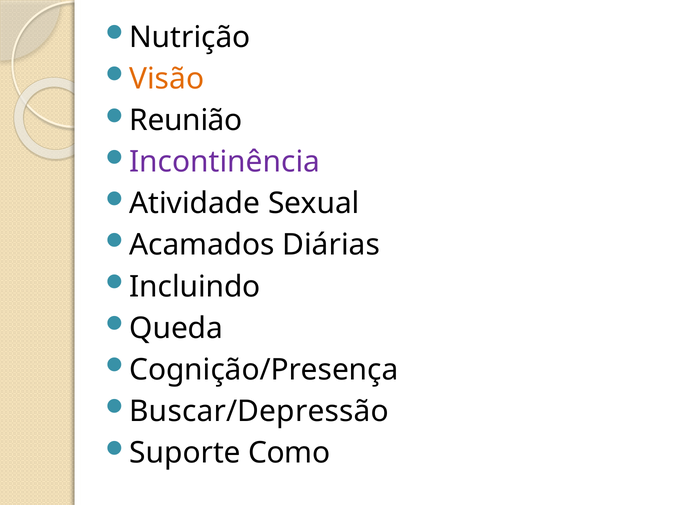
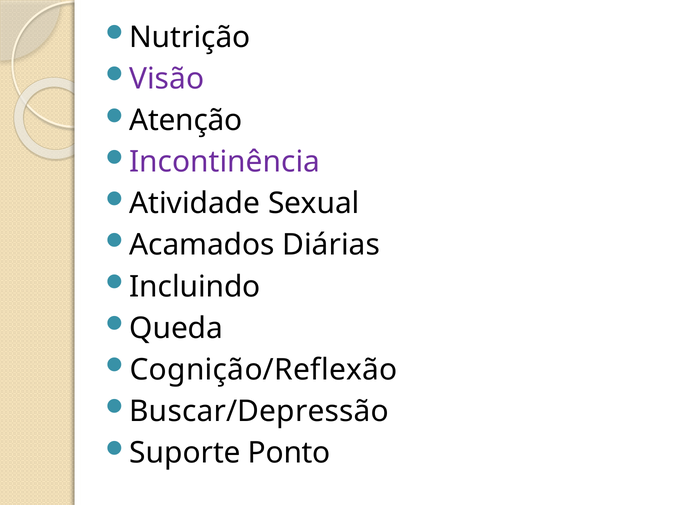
Visão colour: orange -> purple (167, 79)
Reunião: Reunião -> Atenção (186, 120)
Cognição/Presença: Cognição/Presença -> Cognição/Reflexão (264, 370)
Como: Como -> Ponto (289, 453)
